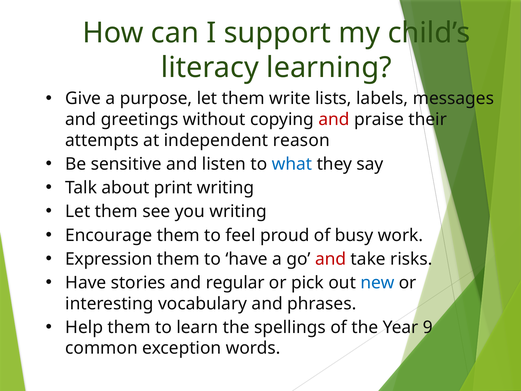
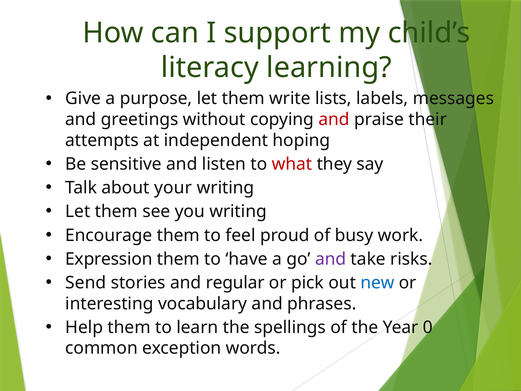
reason: reason -> hoping (301, 140)
what colour: blue -> red (292, 164)
print: print -> your (173, 188)
and colour: red -> purple (331, 259)
Have: Have -> Send (86, 283)
9: 9 -> 0 (428, 327)
